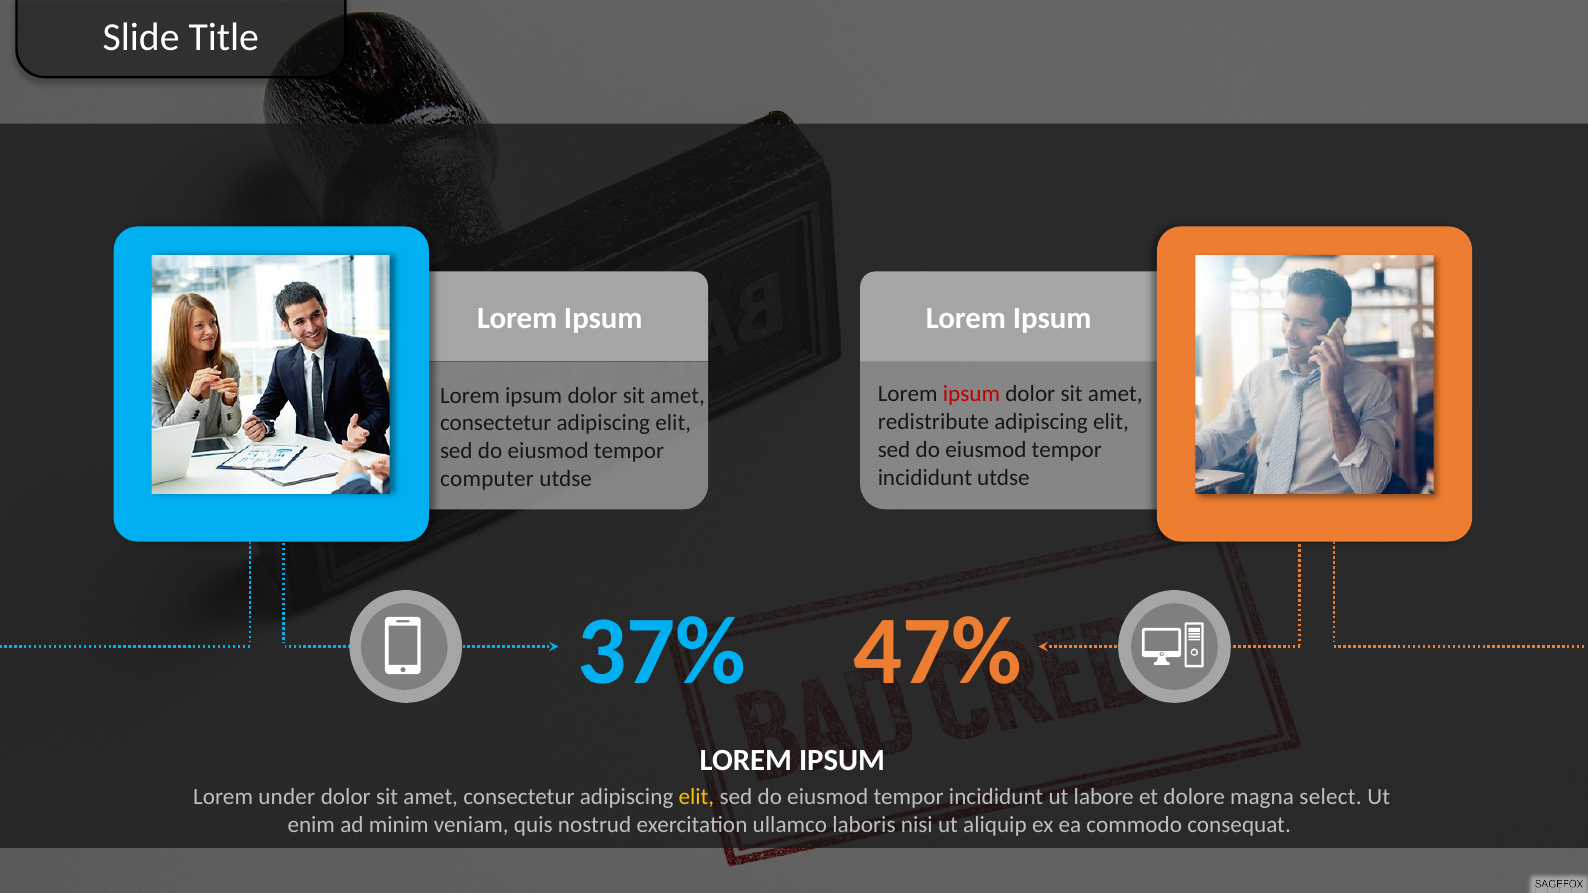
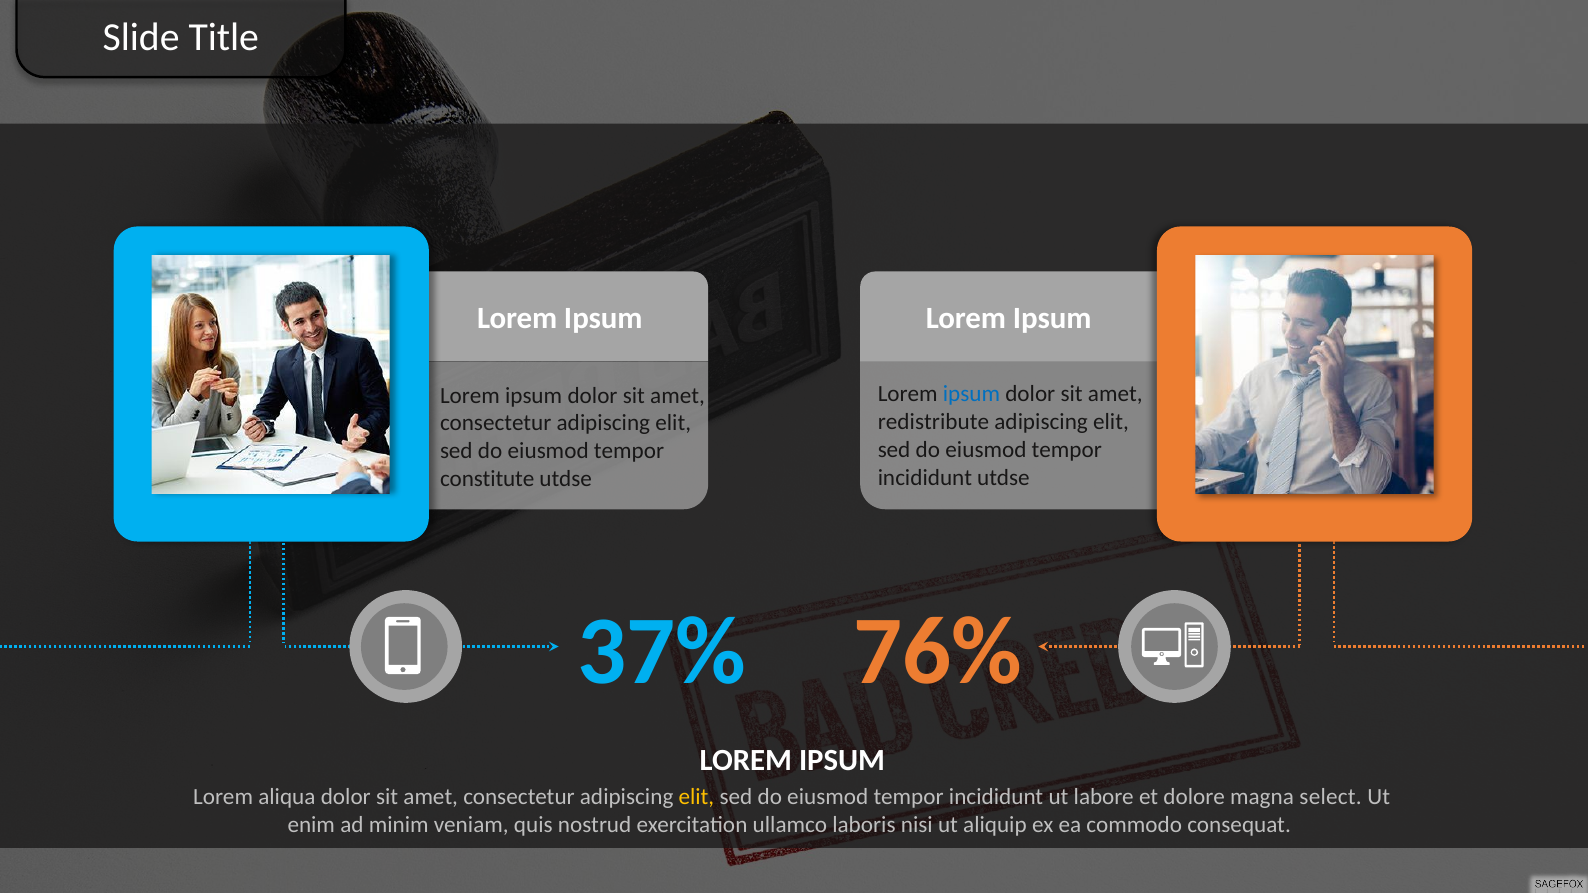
ipsum colour: red -> blue (971, 394)
computer: computer -> constitute (487, 479)
47%: 47% -> 76% (938, 652)
under: under -> aliqua (287, 797)
